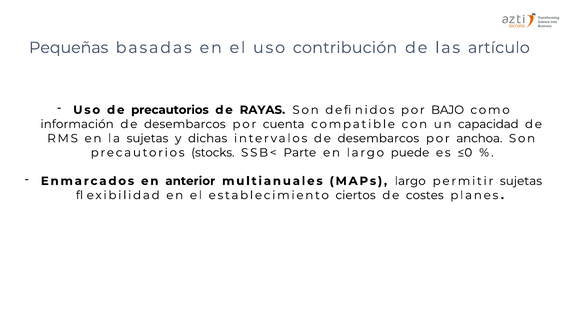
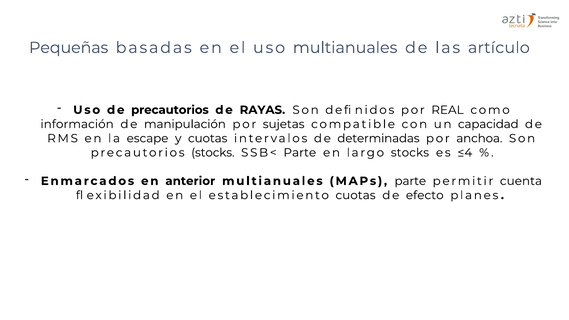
uso contribución: contribución -> multianuales (345, 48)
BAJO: BAJO -> REAL (447, 110)
desembarcos: desembarcos -> manipulación (185, 124)
cuenta: cuenta -> sujetas (284, 124)
la sujetas: sujetas -> escape (148, 138)
y dichas: dichas -> cuotas (208, 138)
intervalos de desembarcos: desembarcos -> determinadas (378, 138)
largo puede: puede -> stocks (410, 153)
≤0: ≤0 -> ≤4 (465, 153)
MAPs largo: largo -> parte (410, 181)
permitir sujetas: sujetas -> cuenta (521, 181)
establecimiento ciertos: ciertos -> cuotas (356, 195)
costes: costes -> efecto (425, 195)
